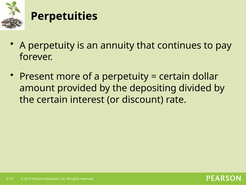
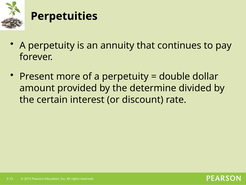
certain: certain -> double (175, 76)
depositing: depositing -> determine (153, 88)
